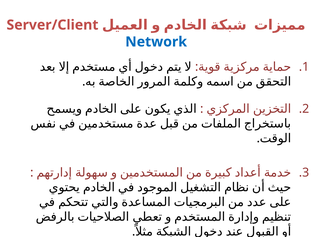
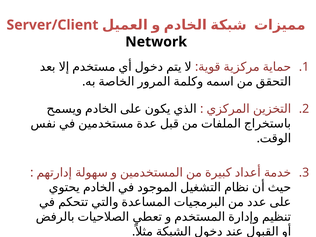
Network colour: blue -> black (156, 42)
